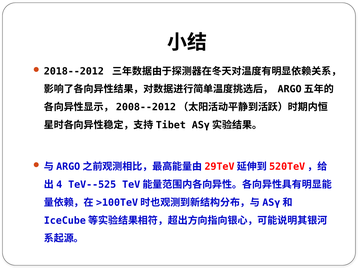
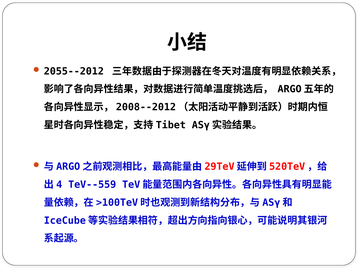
2018--2012: 2018--2012 -> 2055--2012 (74, 71)
TeV--525: TeV--525 -> TeV--559 (92, 184)
